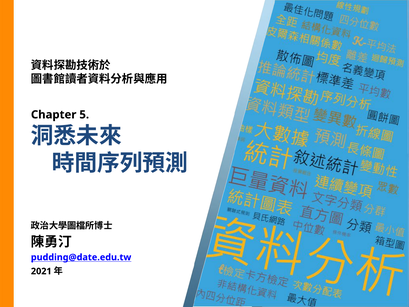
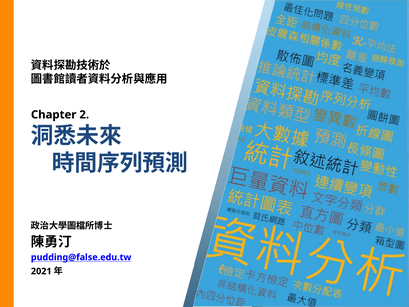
5: 5 -> 2 (84, 115)
pudding@date.edu.tw: pudding@date.edu.tw -> pudding@false.edu.tw (81, 257)
